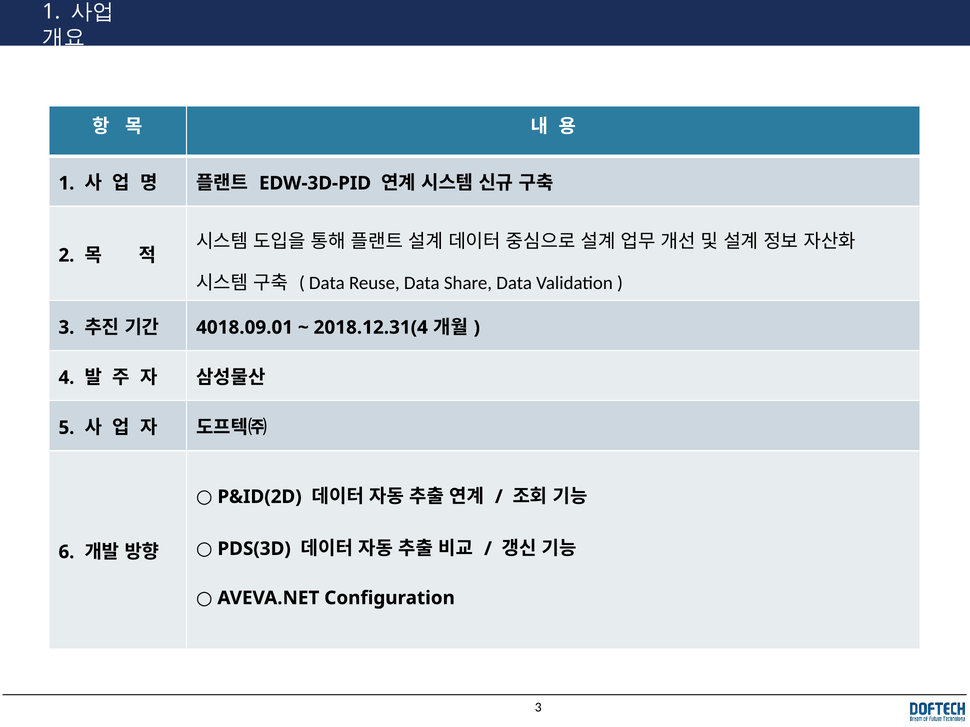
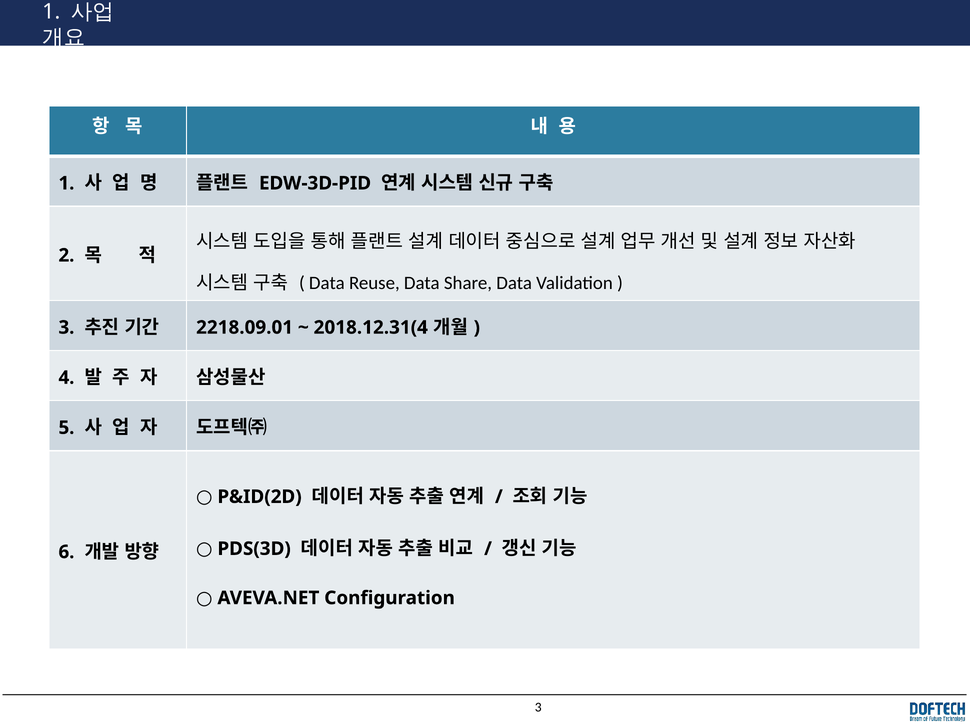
4018.09.01: 4018.09.01 -> 2218.09.01 (245, 328)
